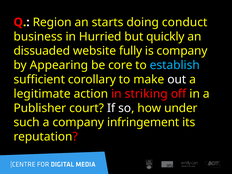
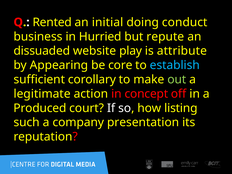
Region: Region -> Rented (52, 22)
starts: starts -> initial (108, 22)
quickly: quickly -> repute (165, 37)
fully: fully -> play (131, 51)
is company: company -> attribute (182, 51)
out colour: white -> light green (177, 79)
striking: striking -> concept (146, 94)
Publisher: Publisher -> Produced (40, 108)
under: under -> listing (181, 108)
infringement: infringement -> presentation (143, 122)
